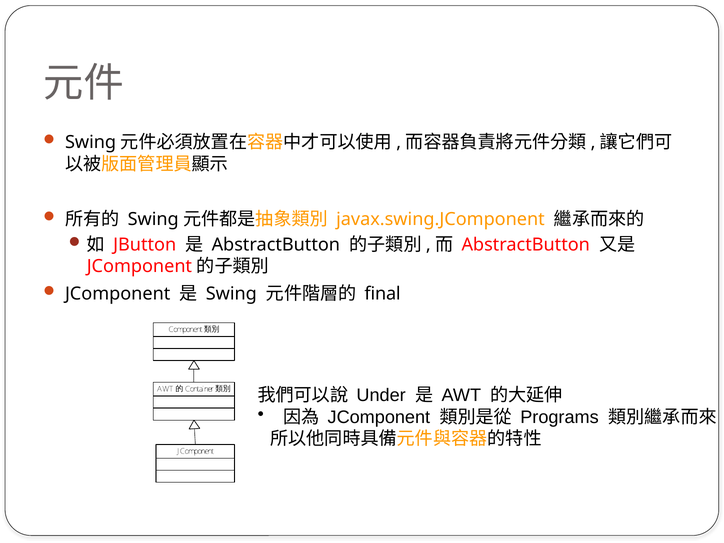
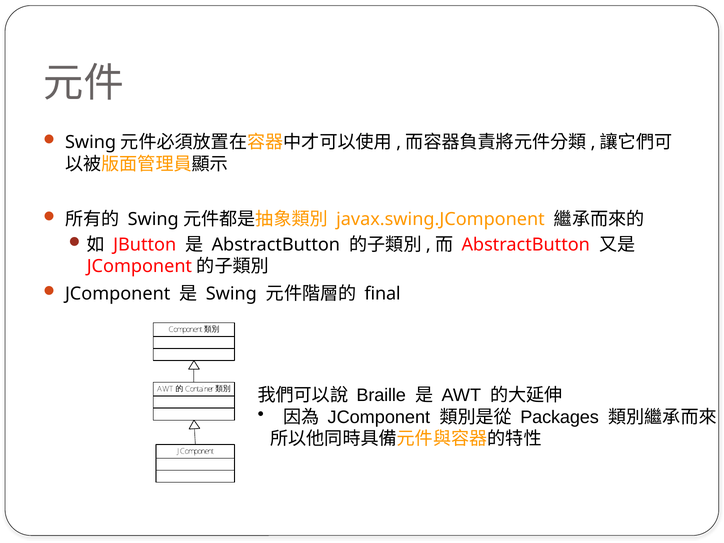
Under: Under -> Braille (381, 396)
Programs: Programs -> Packages (560, 417)
